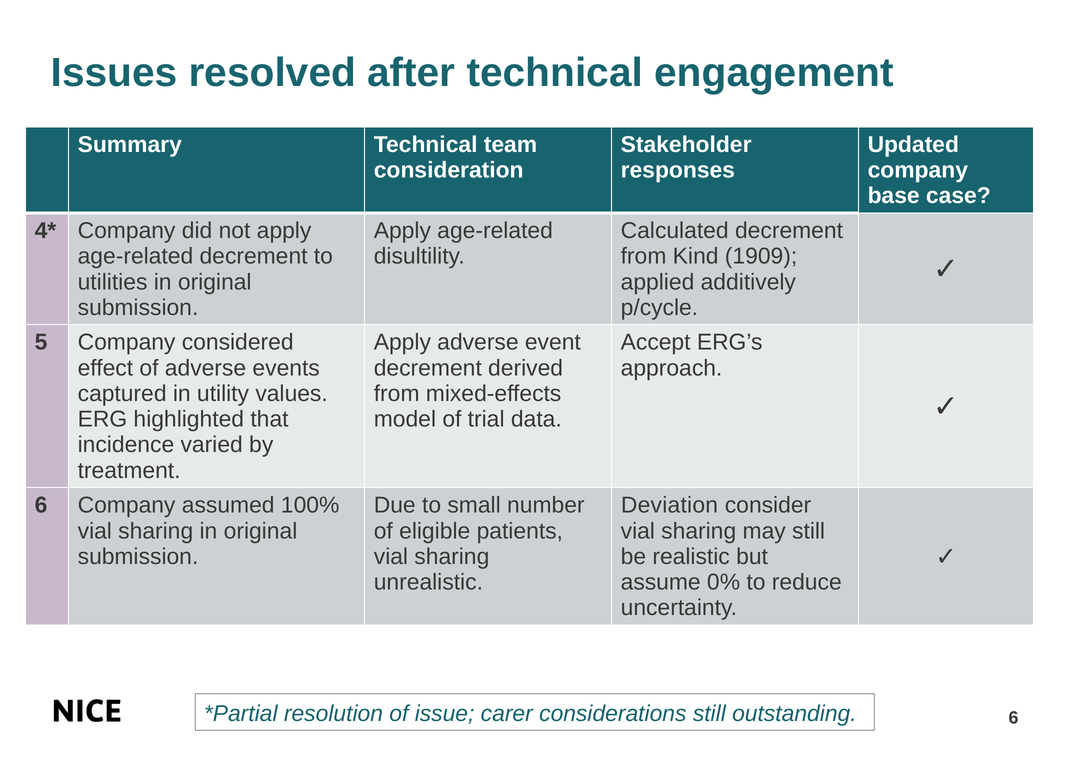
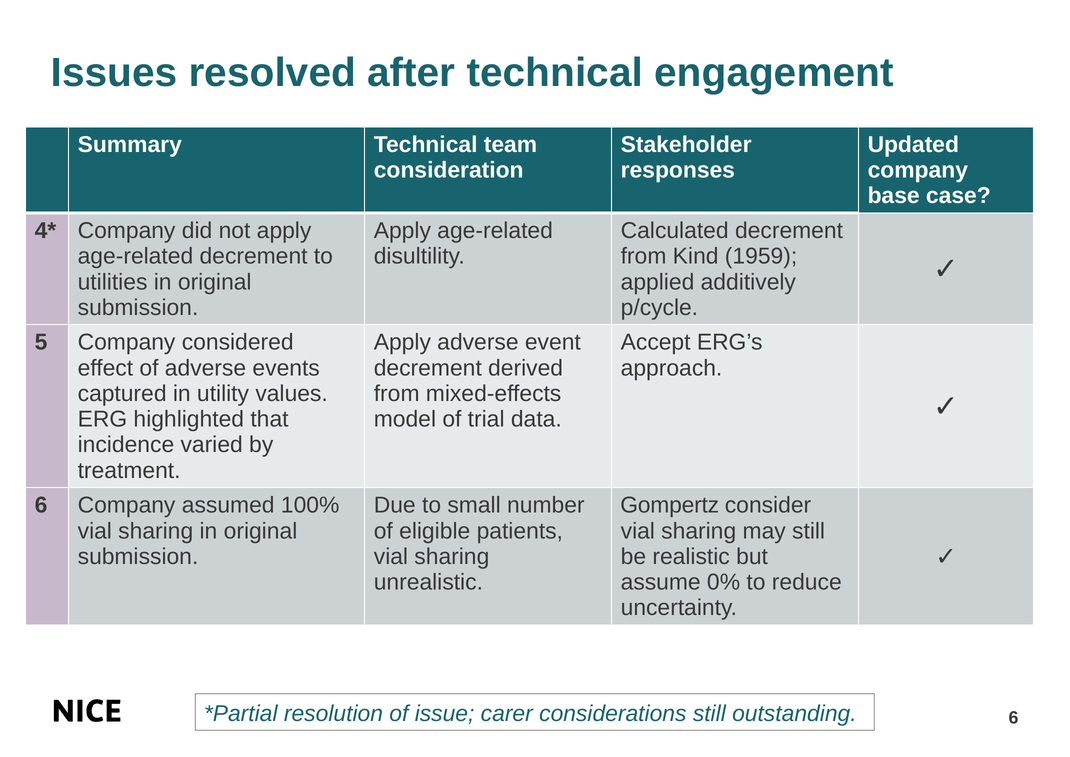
1909: 1909 -> 1959 (761, 256)
Deviation: Deviation -> Gompertz (670, 505)
